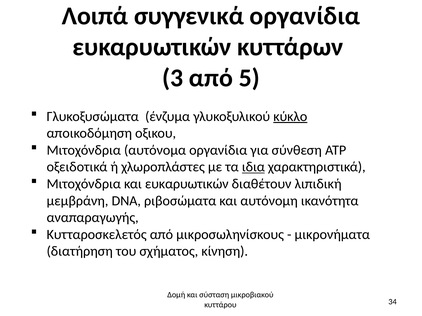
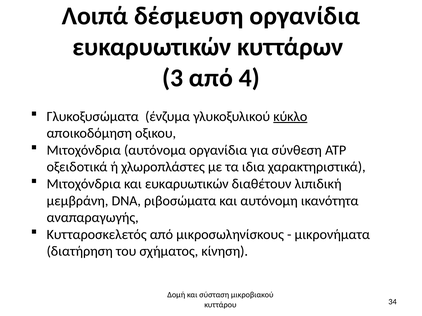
συγγενικά: συγγενικά -> δέσμευση (189, 16)
5: 5 -> 4 (249, 78)
ιδια underline: present -> none (253, 167)
